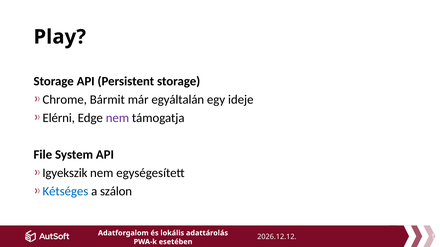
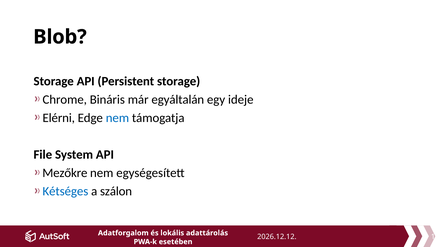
Play: Play -> Blob (60, 37)
Bármit: Bármit -> Bináris (107, 100)
nem colour: purple -> blue (117, 118)
Igyekszik: Igyekszik -> Mezőkre (65, 173)
